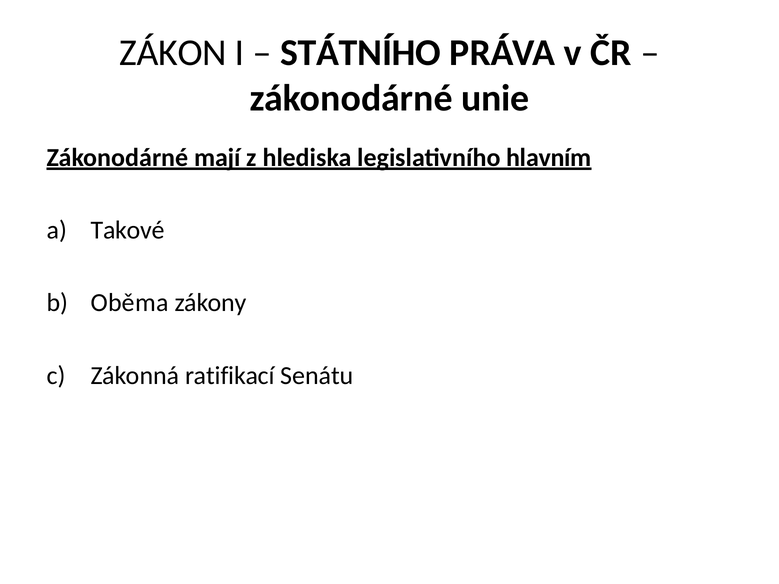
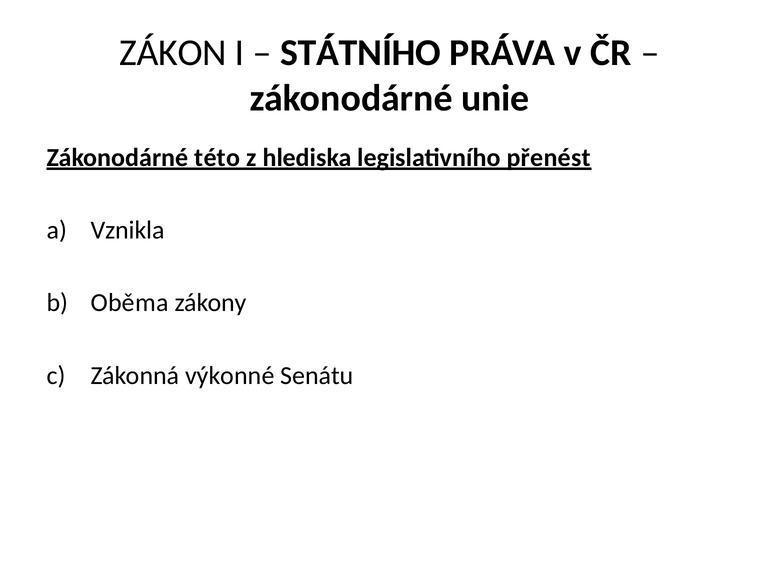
mají: mají -> této (217, 158)
hlavním: hlavním -> přenést (549, 158)
Takové: Takové -> Vznikla (128, 230)
ratifikací: ratifikací -> výkonné (230, 376)
